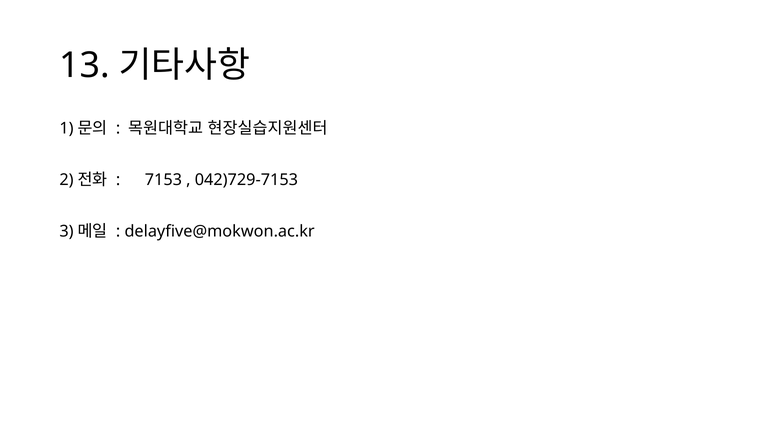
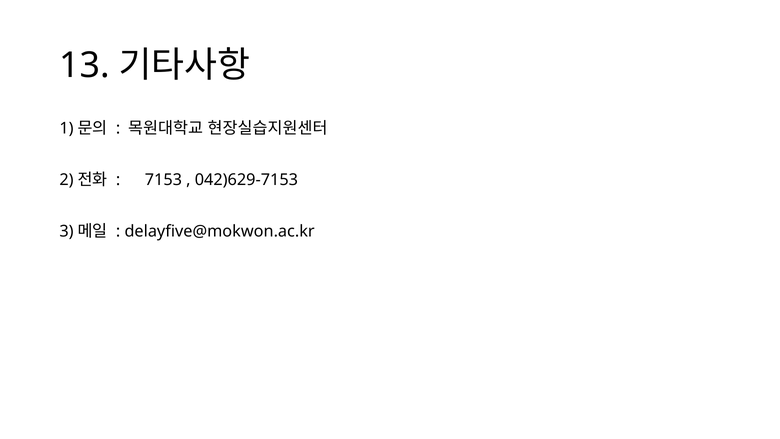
042)729-7153: 042)729-7153 -> 042)629-7153 (246, 180)
